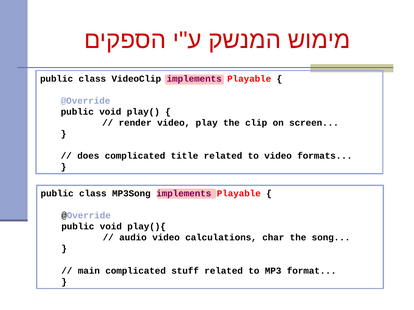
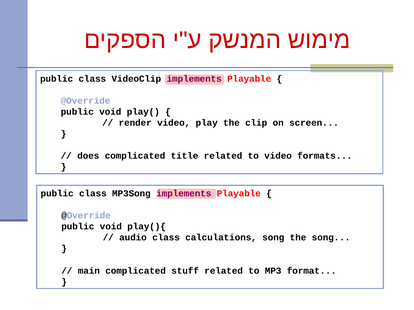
audio video: video -> class (166, 238)
calculations char: char -> song (273, 238)
